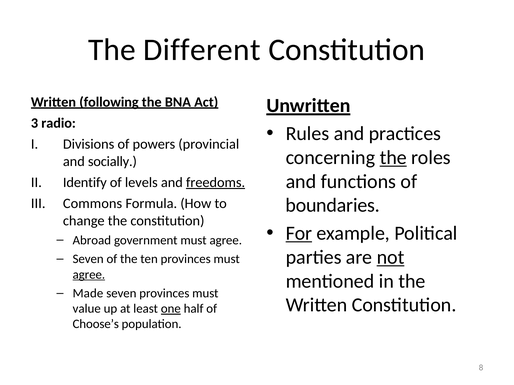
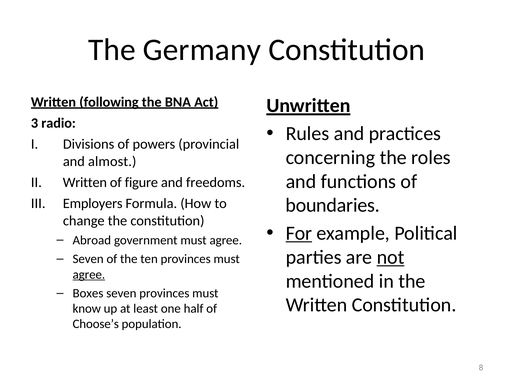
Different: Different -> Germany (202, 50)
the underline: present -> none (393, 158)
socially: socially -> almost (112, 162)
Identify: Identify -> Written (85, 183)
levels: levels -> figure (141, 183)
freedoms underline: present -> none (216, 183)
Commons: Commons -> Employers (93, 204)
Made: Made -> Boxes (88, 294)
value: value -> know (87, 309)
one underline: present -> none (171, 309)
